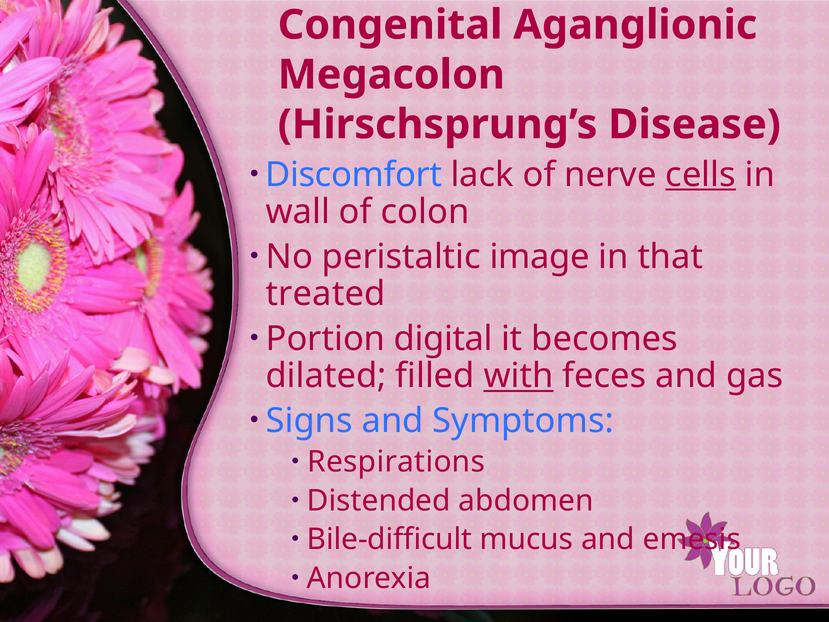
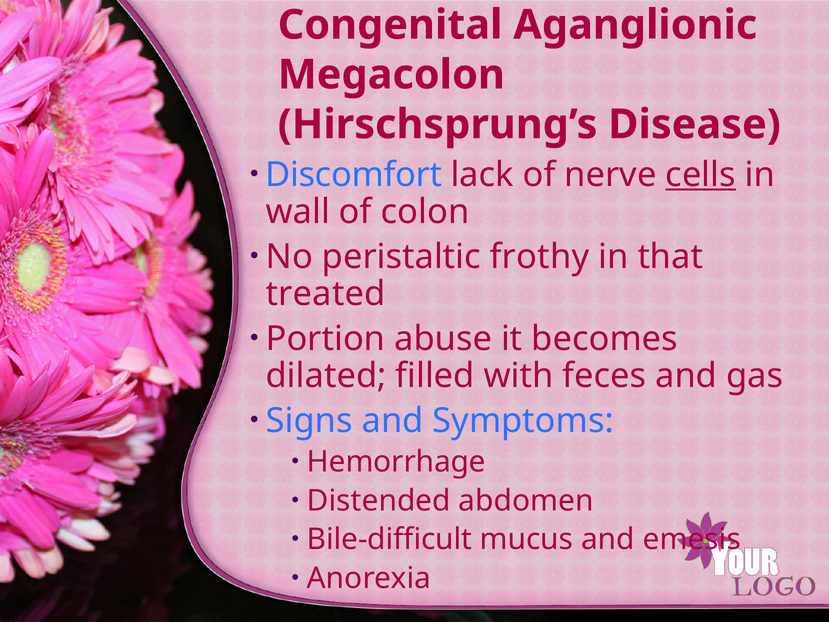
image: image -> frothy (539, 257)
digital: digital -> abuse (443, 339)
with underline: present -> none (518, 376)
Respirations: Respirations -> Hemorrhage (396, 462)
